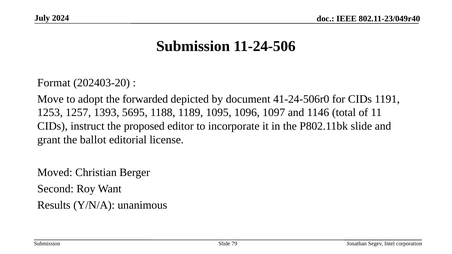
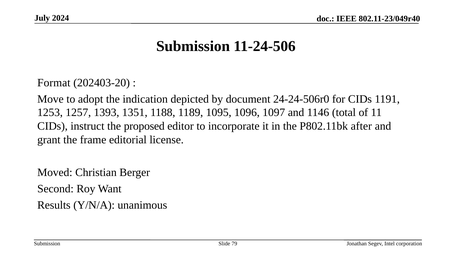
forwarded: forwarded -> indication (145, 99)
41-24-506r0: 41-24-506r0 -> 24-24-506r0 (301, 99)
5695: 5695 -> 1351 (135, 113)
P802.11bk slide: slide -> after (361, 126)
ballot: ballot -> frame (93, 140)
